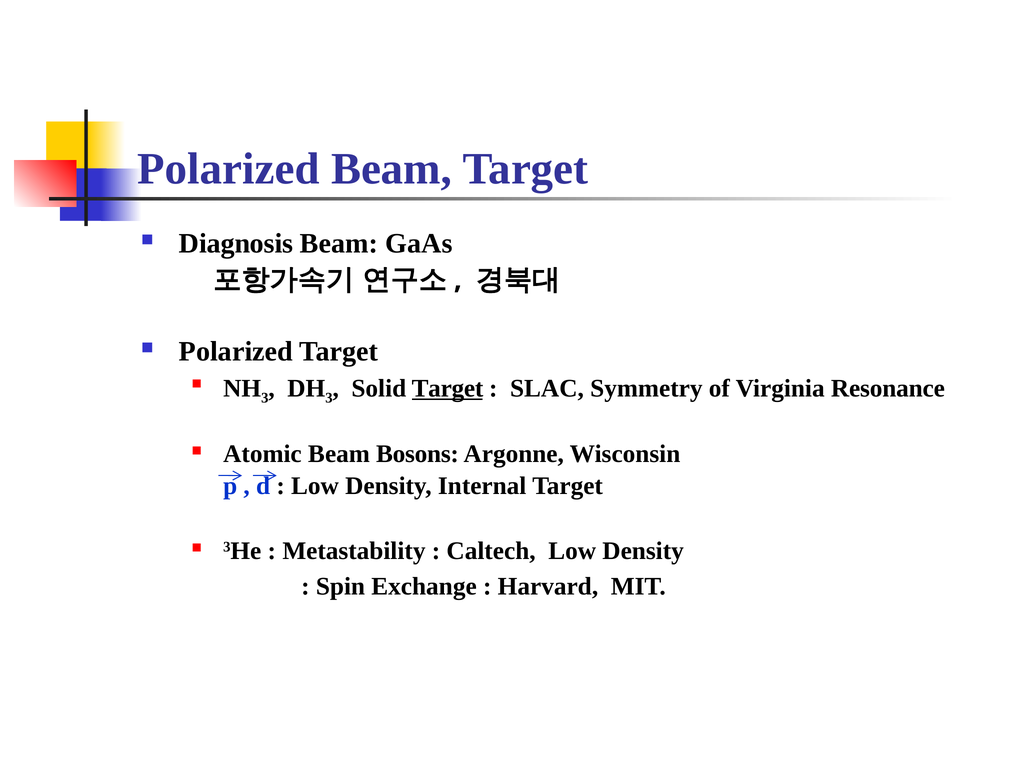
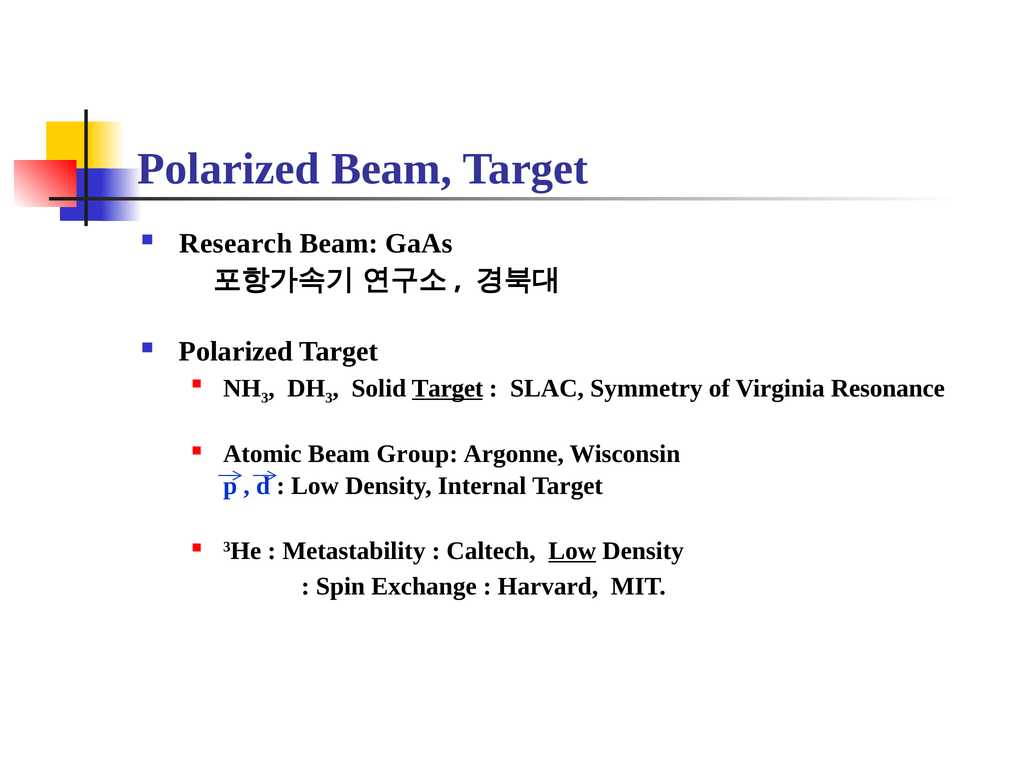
Diagnosis: Diagnosis -> Research (236, 243)
Bosons: Bosons -> Group (417, 454)
Low underline: none -> present (572, 551)
